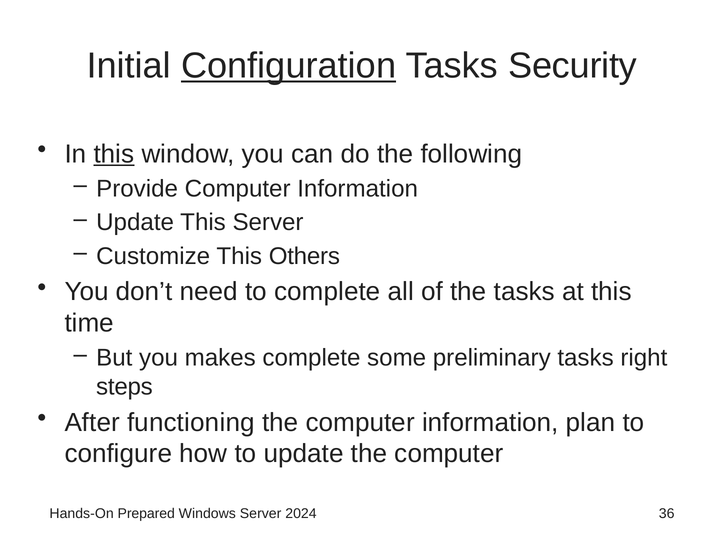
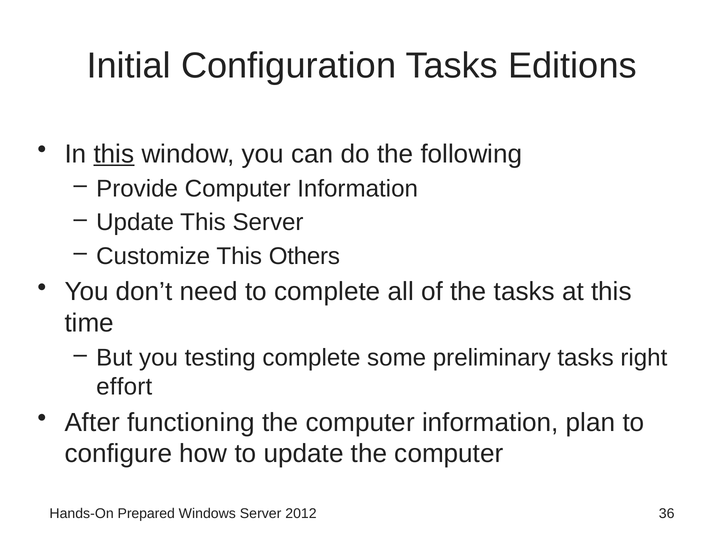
Configuration underline: present -> none (289, 66)
Security: Security -> Editions (572, 66)
makes: makes -> testing (220, 358)
steps: steps -> effort (124, 387)
2024: 2024 -> 2012 (301, 514)
